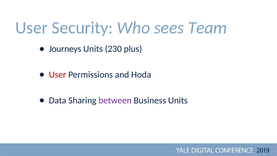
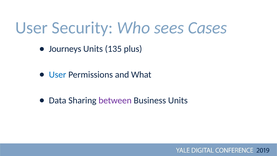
Team: Team -> Cases (207, 28)
230: 230 -> 135 (113, 49)
User colour: red -> blue (58, 75)
Hoda: Hoda -> What (141, 75)
